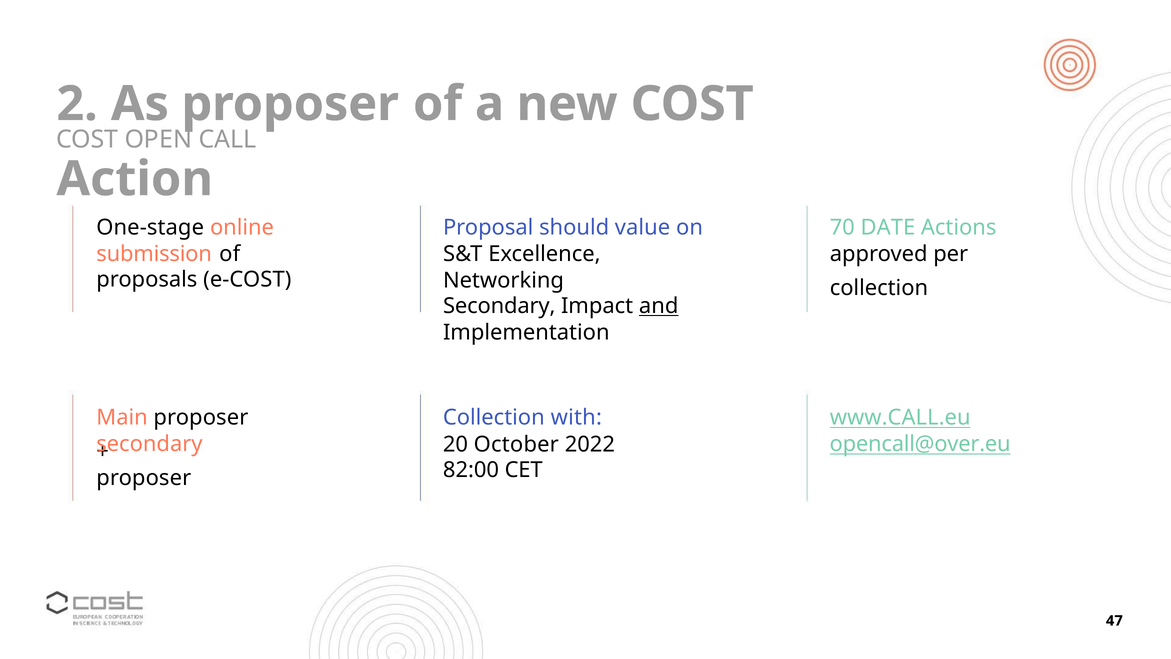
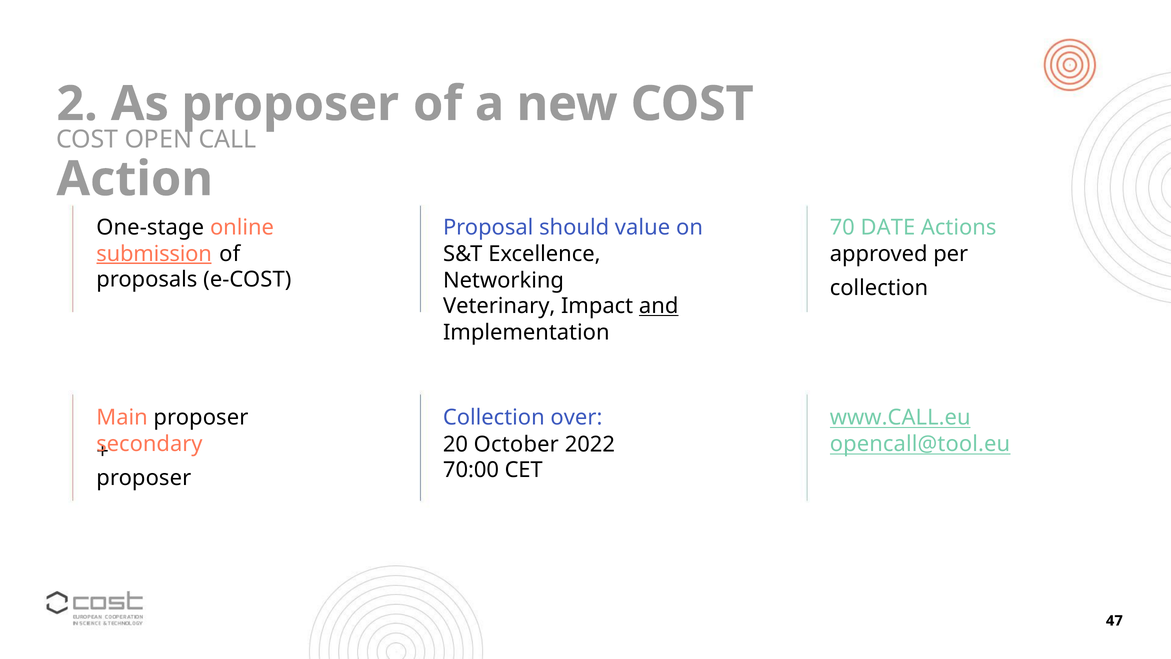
submission underline: none -> present (154, 254)
Secondary: Secondary -> Veterinary (499, 306)
with: with -> over (576, 417)
opencall@over.eu: opencall@over.eu -> opencall@tool.eu (920, 444)
82:00: 82:00 -> 70:00 (471, 470)
